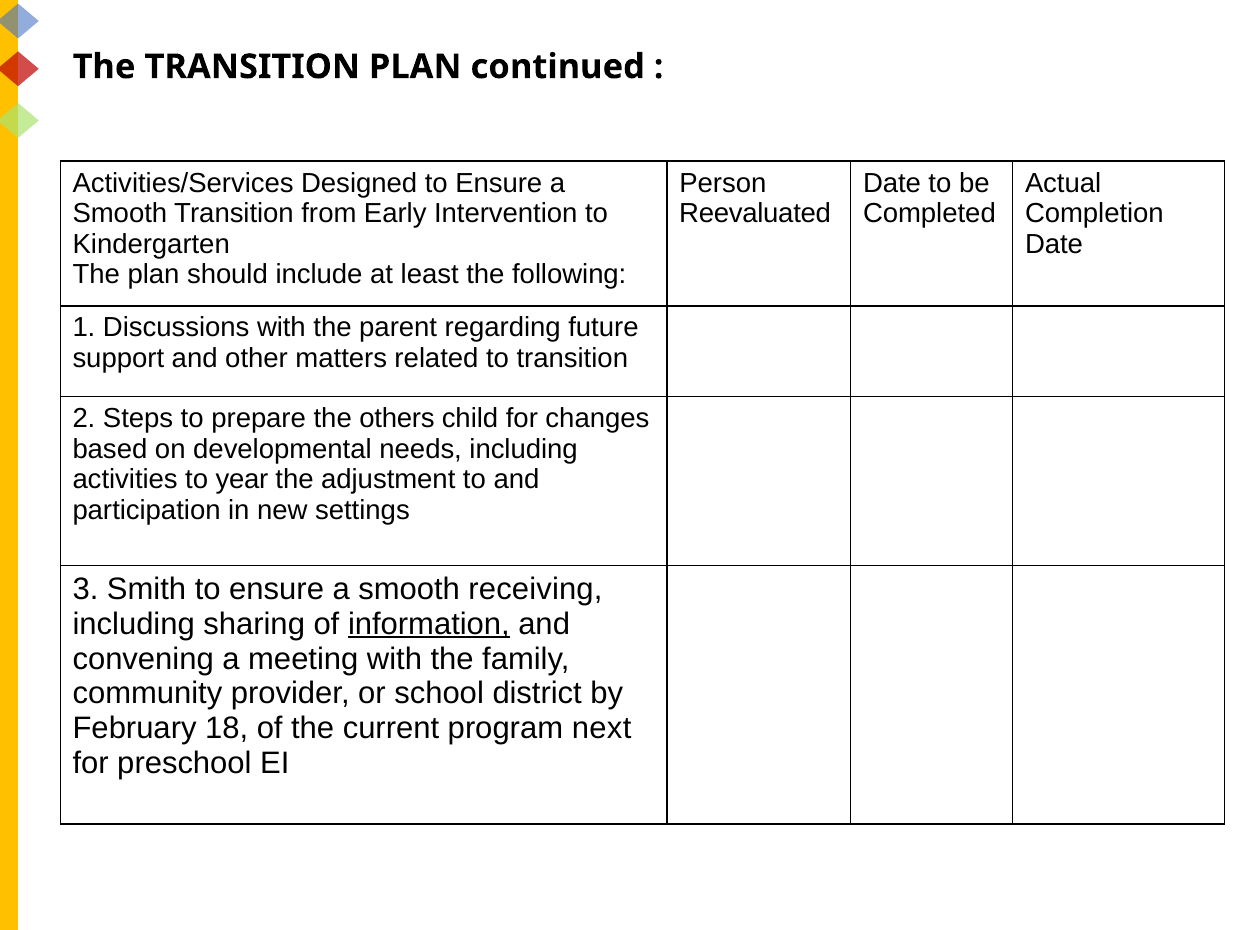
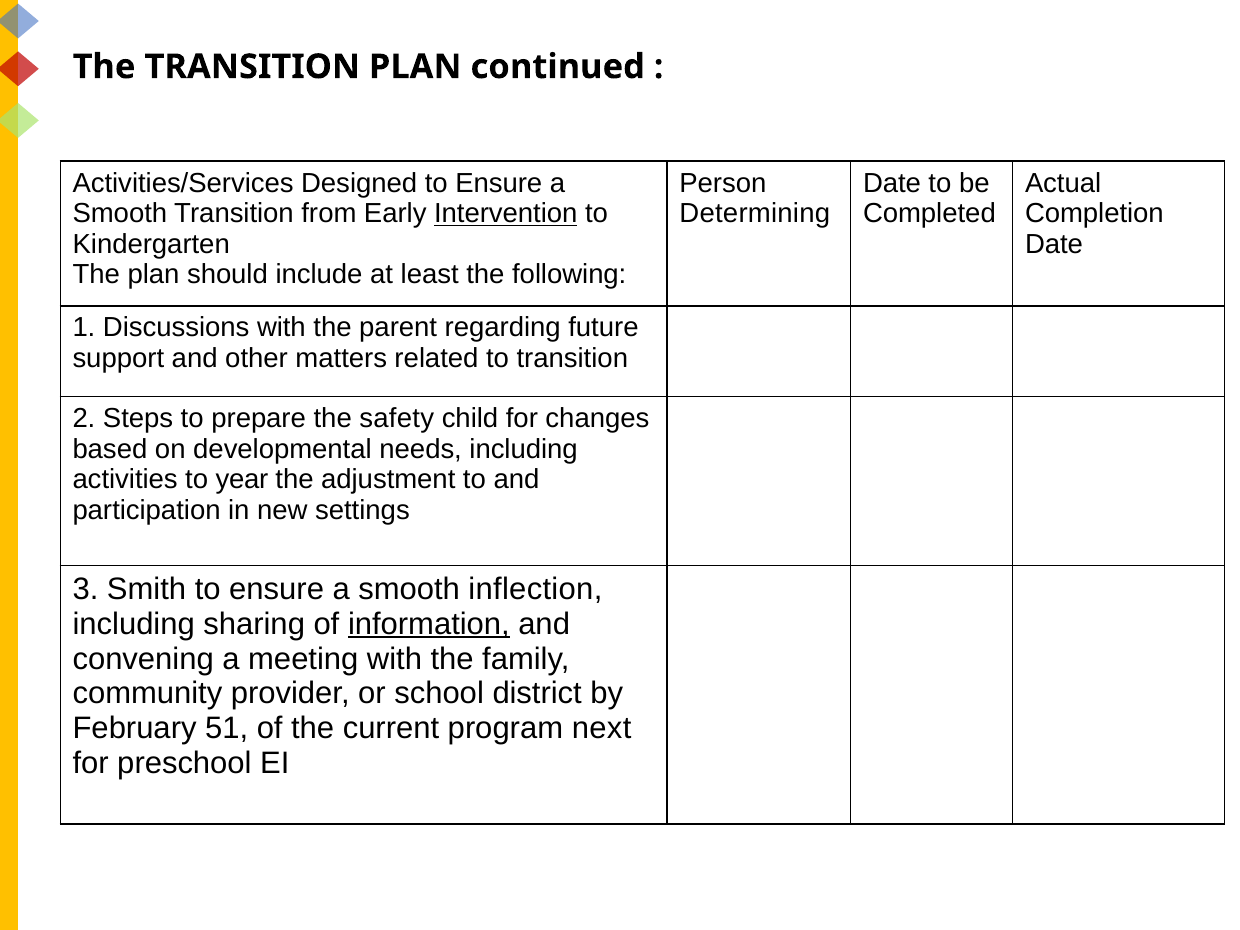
Intervention underline: none -> present (506, 214)
Reevaluated: Reevaluated -> Determining (755, 214)
others: others -> safety (397, 419)
receiving: receiving -> inflection (535, 589)
18: 18 -> 51 (227, 728)
